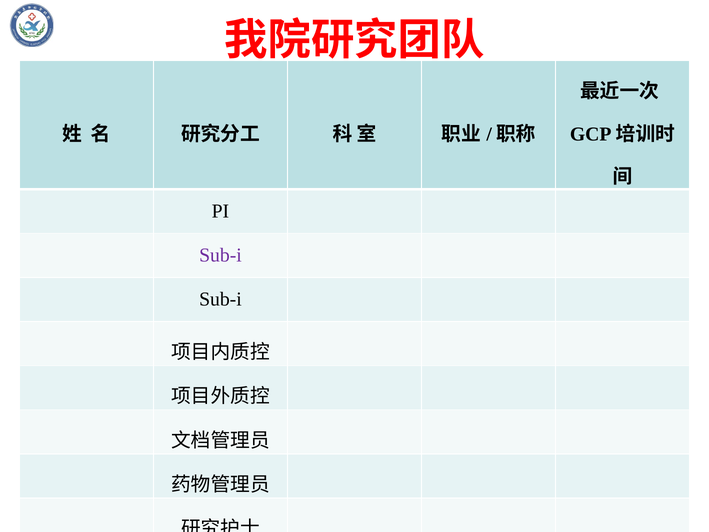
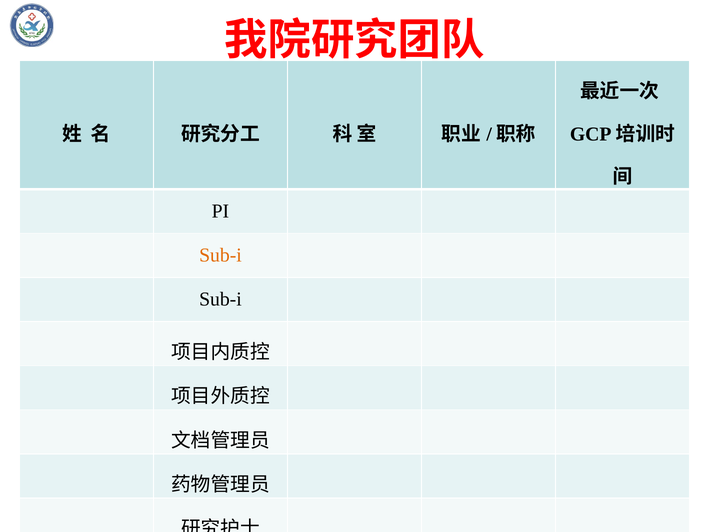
Sub-i colour: purple -> orange (220, 255)
